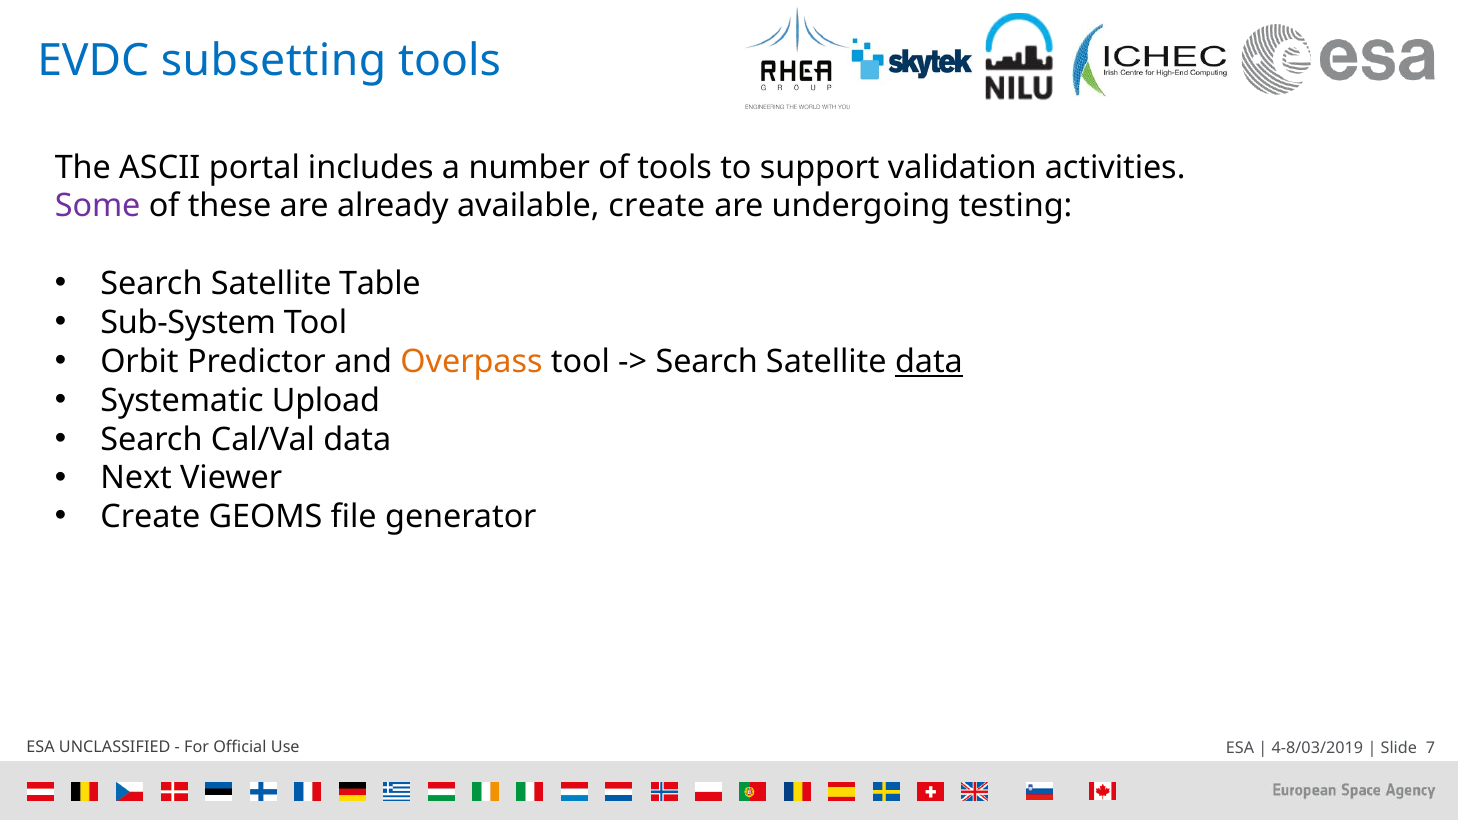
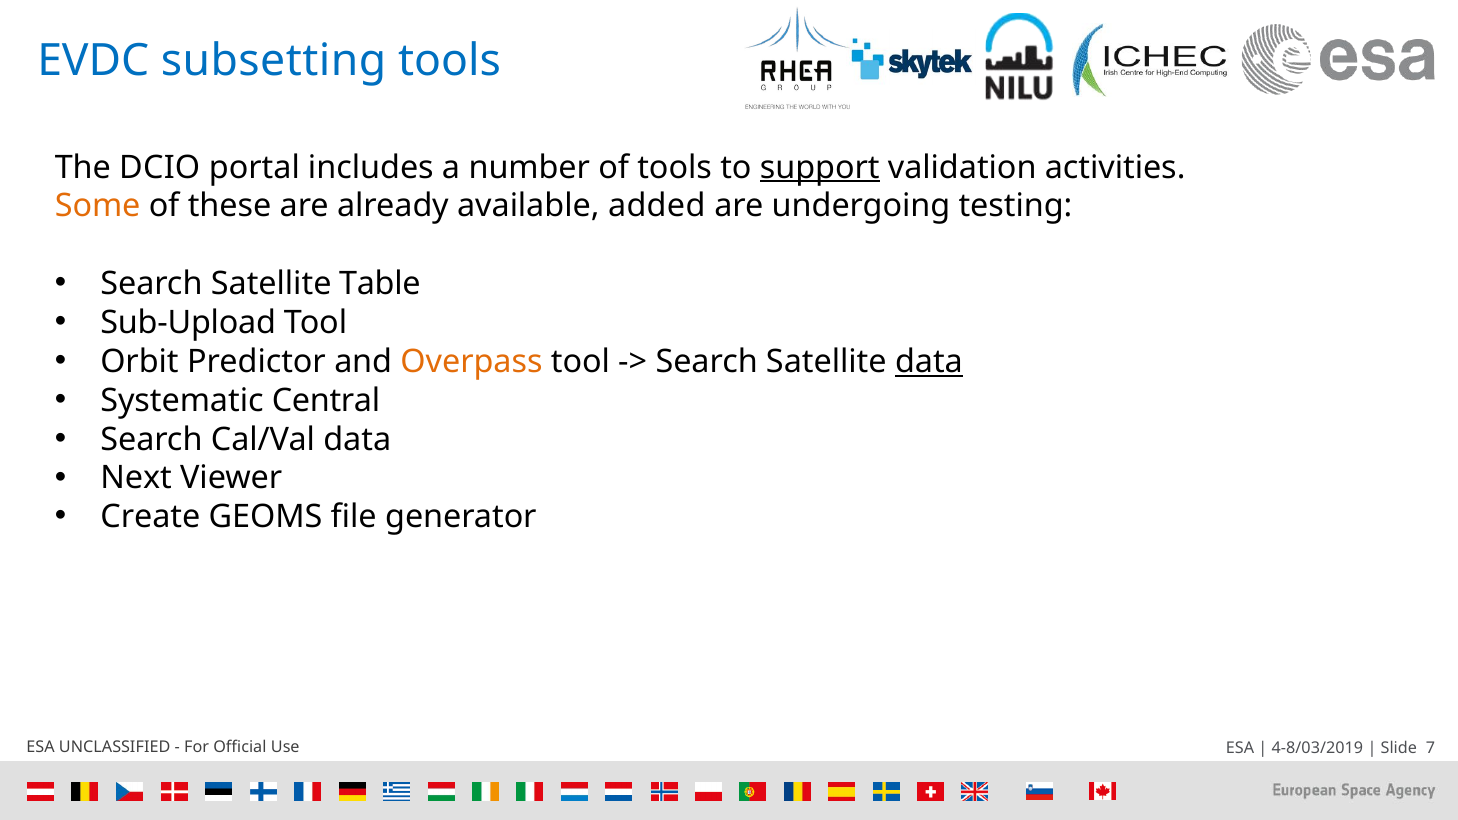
ASCII: ASCII -> DCIO (160, 167)
support underline: none -> present (820, 167)
Some colour: purple -> orange (98, 206)
available create: create -> added (657, 206)
Sub-System: Sub-System -> Sub-Upload (188, 323)
Upload: Upload -> Central (326, 401)
